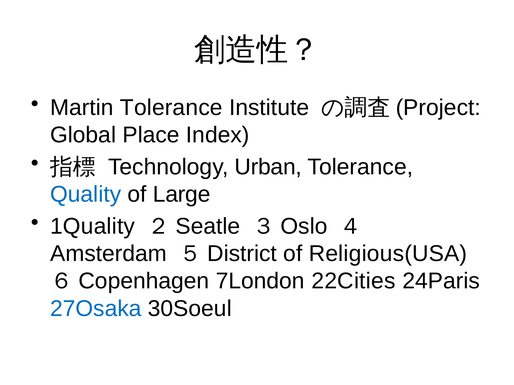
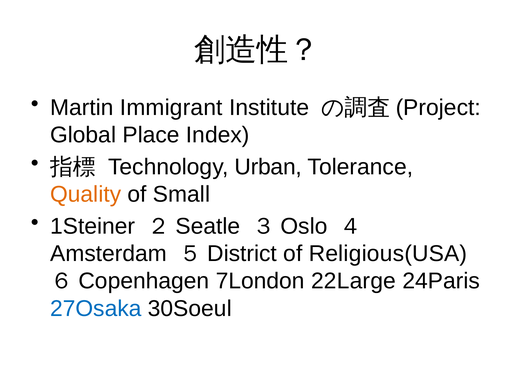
Martin Tolerance: Tolerance -> Immigrant (171, 108)
Quality colour: blue -> orange (86, 195)
Large: Large -> Small (182, 195)
1Quality: 1Quality -> 1Steiner (93, 227)
22Cities: 22Cities -> 22Large (354, 281)
